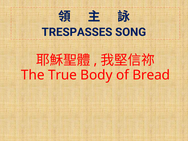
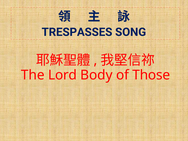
True: True -> Lord (62, 75)
Bread: Bread -> Those (151, 75)
